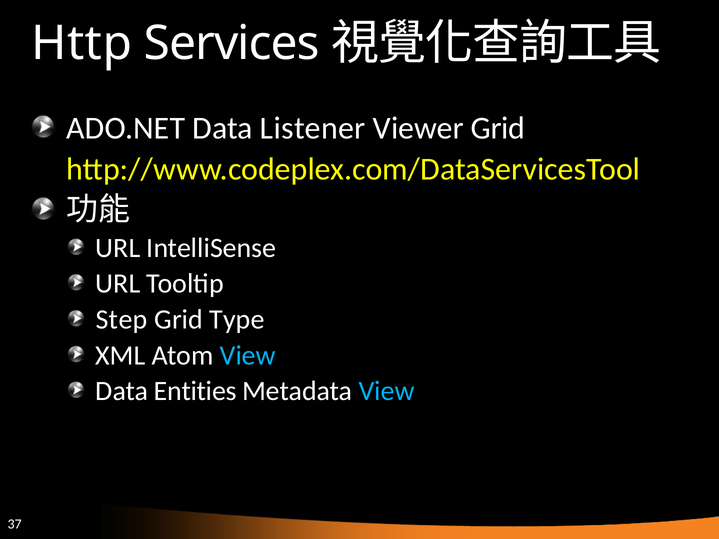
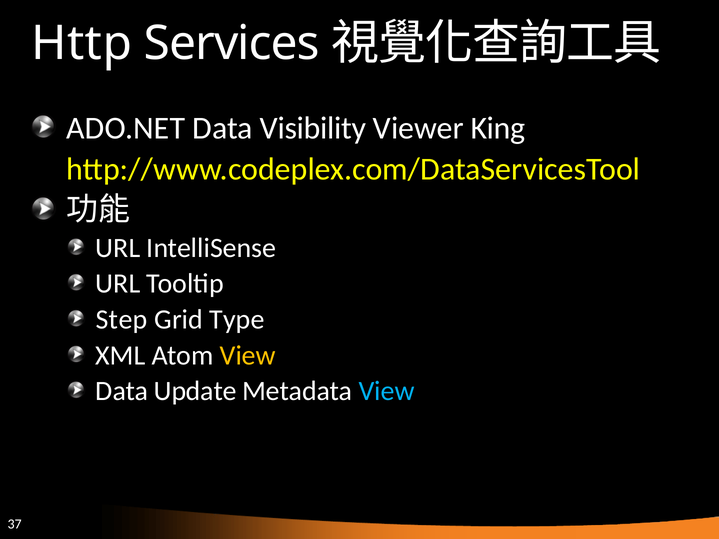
Listener: Listener -> Visibility (313, 128)
Viewer Grid: Grid -> King (498, 128)
View colour: light blue -> yellow (248, 355)
Entities: Entities -> Update (195, 391)
